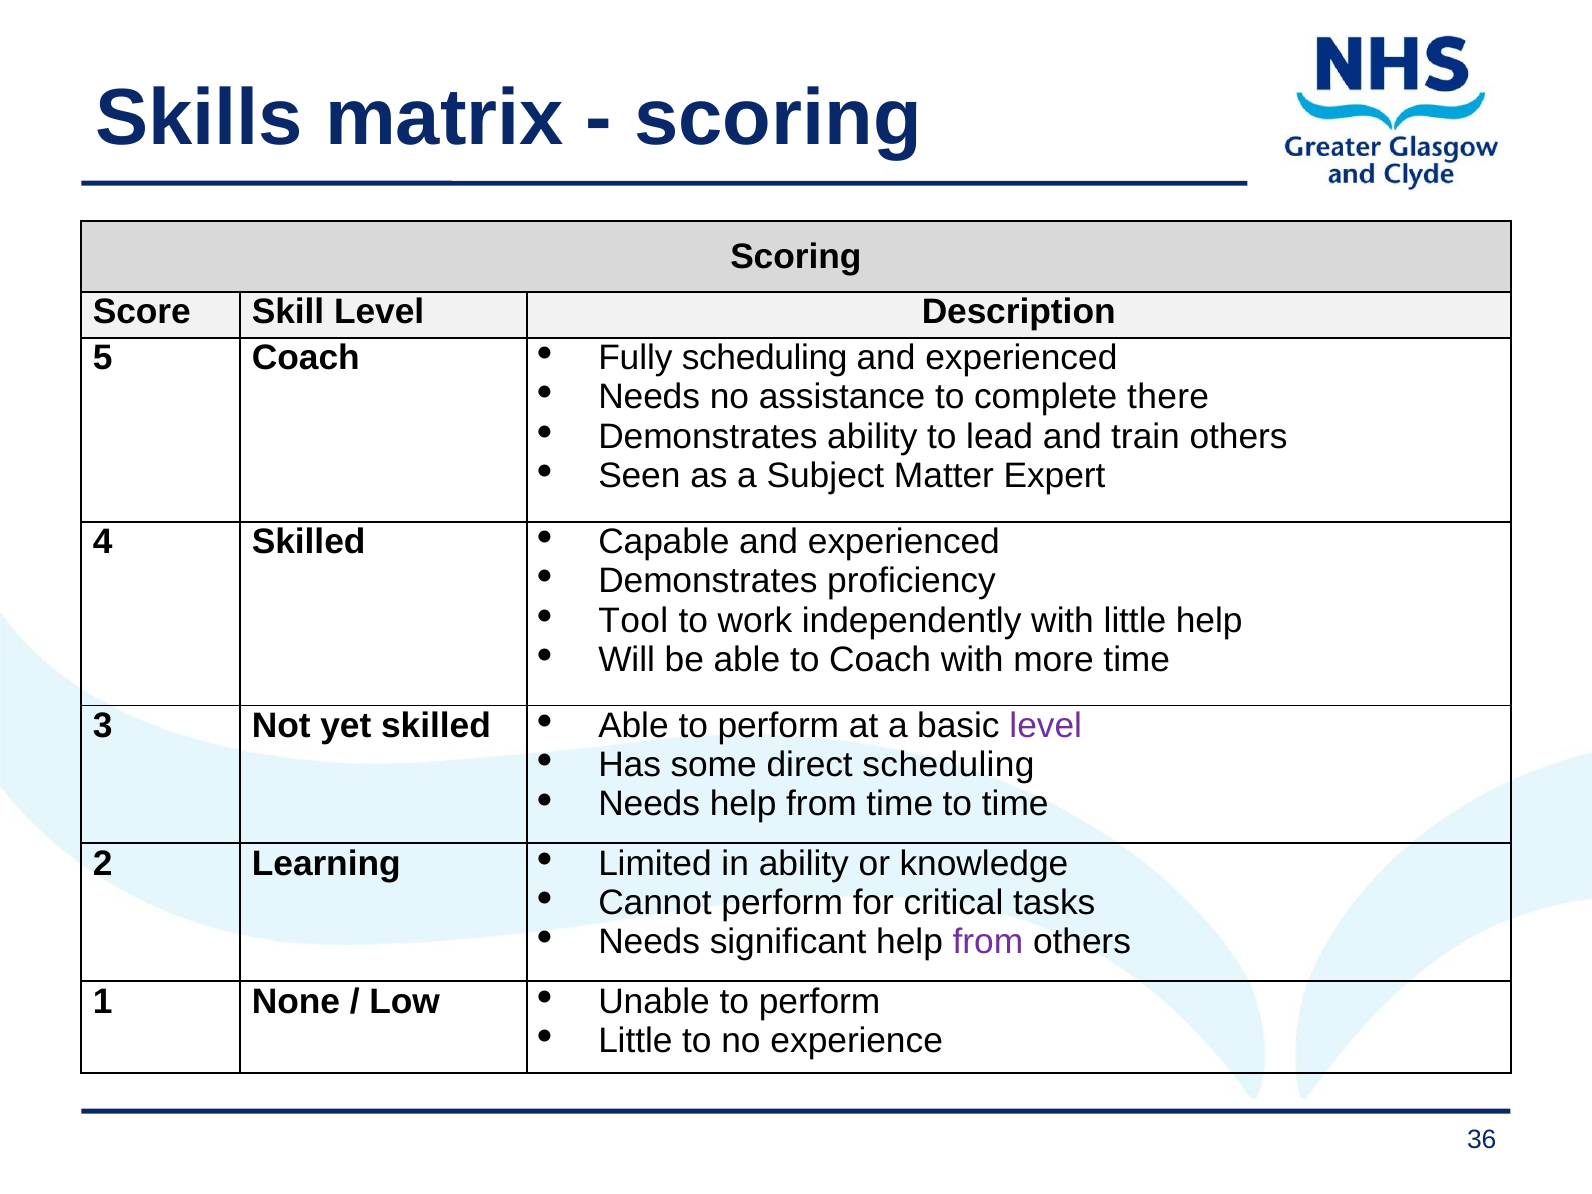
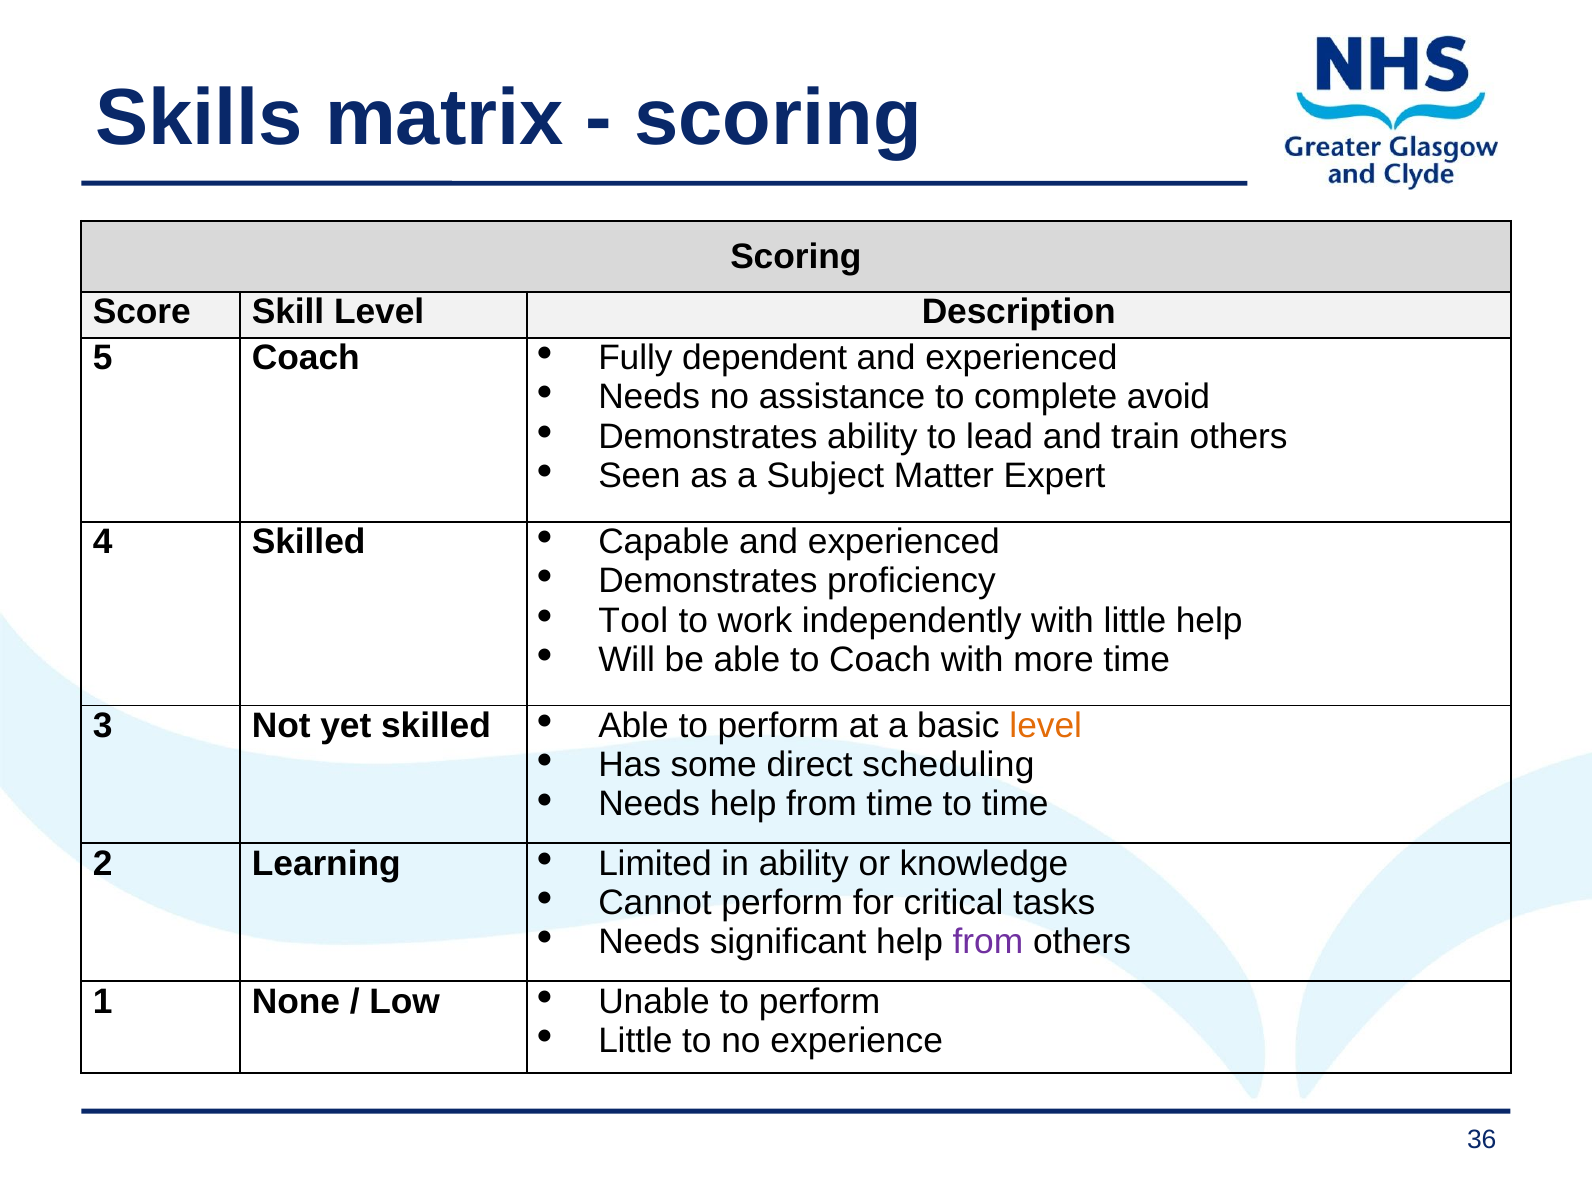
Fully scheduling: scheduling -> dependent (765, 358)
there: there -> avoid (1168, 397)
level colour: purple -> orange (1046, 726)
